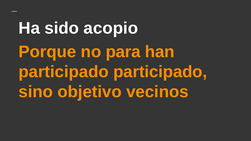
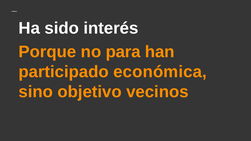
acopio: acopio -> interés (111, 28)
participado participado: participado -> económica (160, 72)
